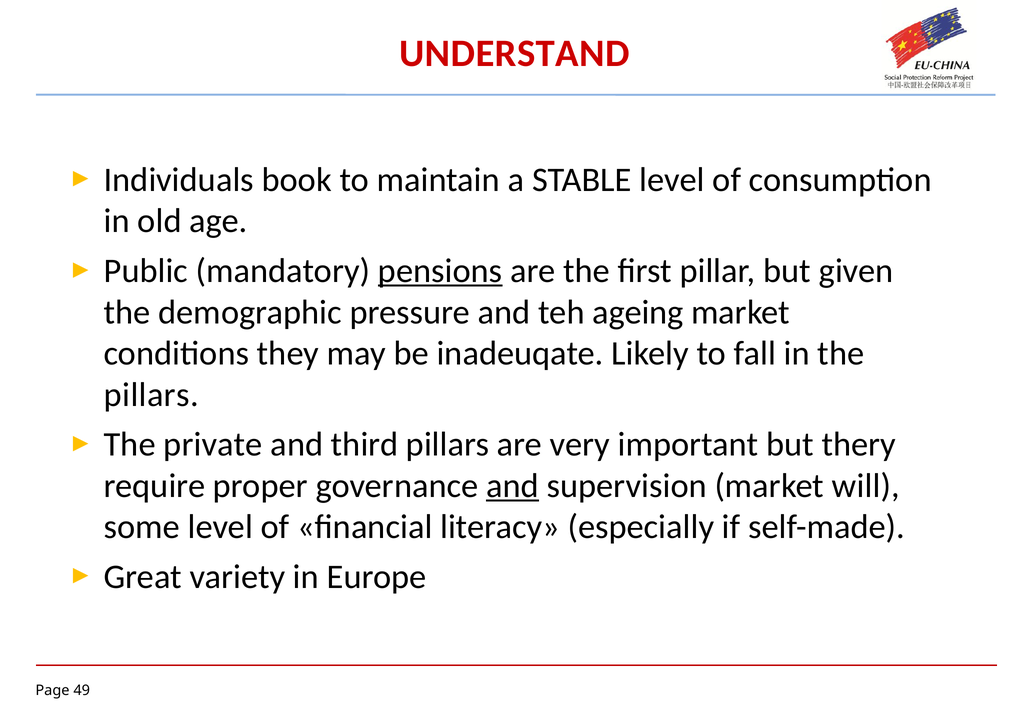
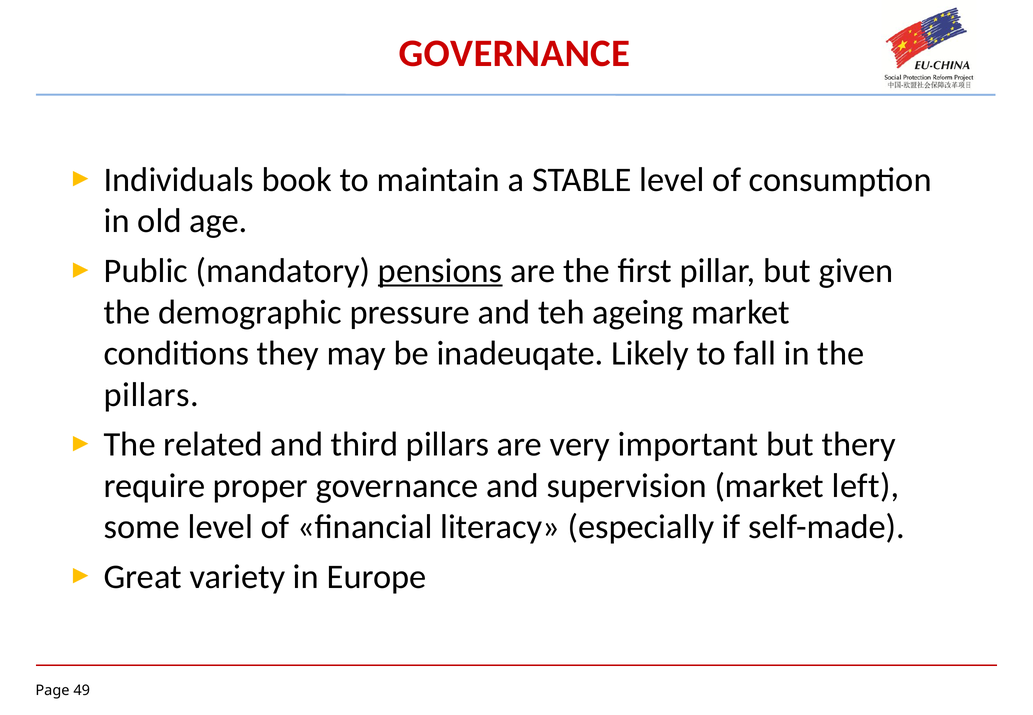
UNDERSTAND: UNDERSTAND -> GOVERNANCE (514, 54)
private: private -> related (213, 445)
and underline: present -> none (513, 486)
will: will -> left (866, 486)
